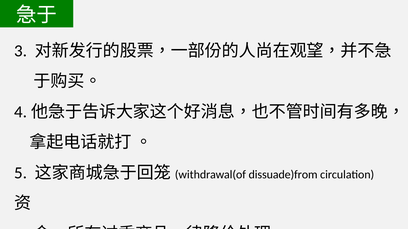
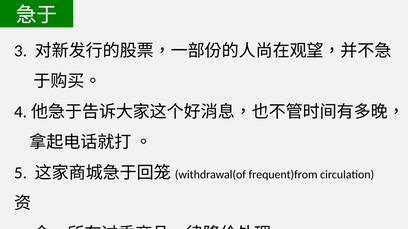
dissuade)from: dissuade)from -> frequent)from (283, 175)
